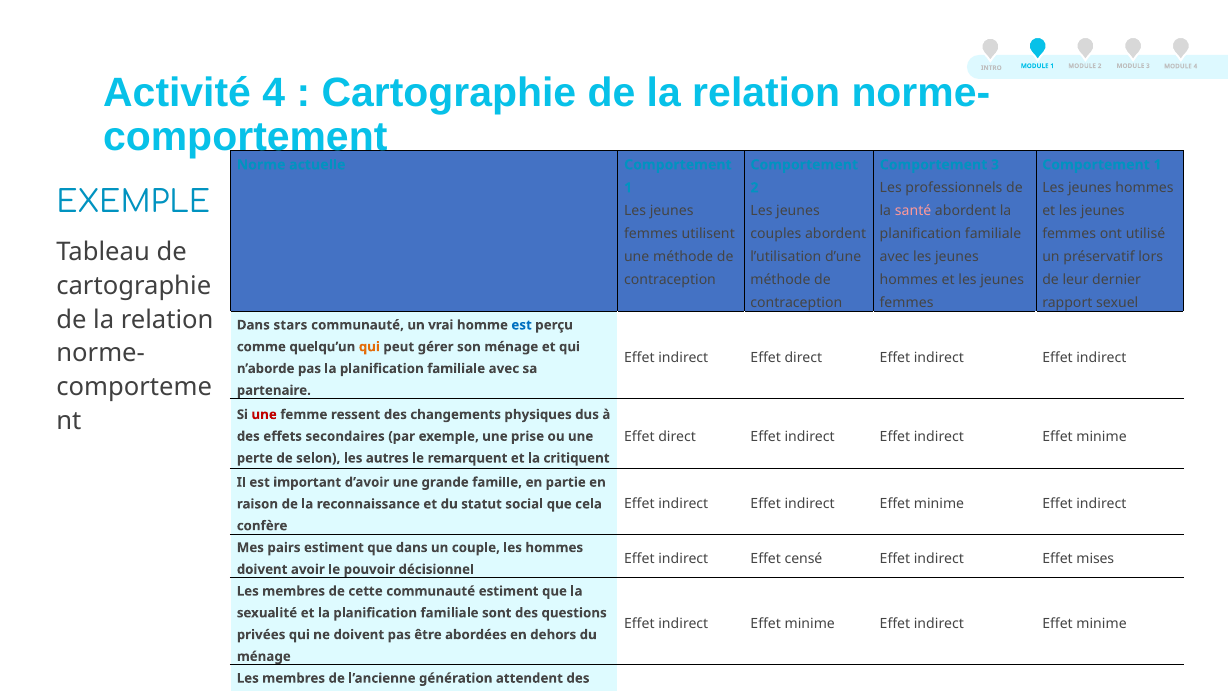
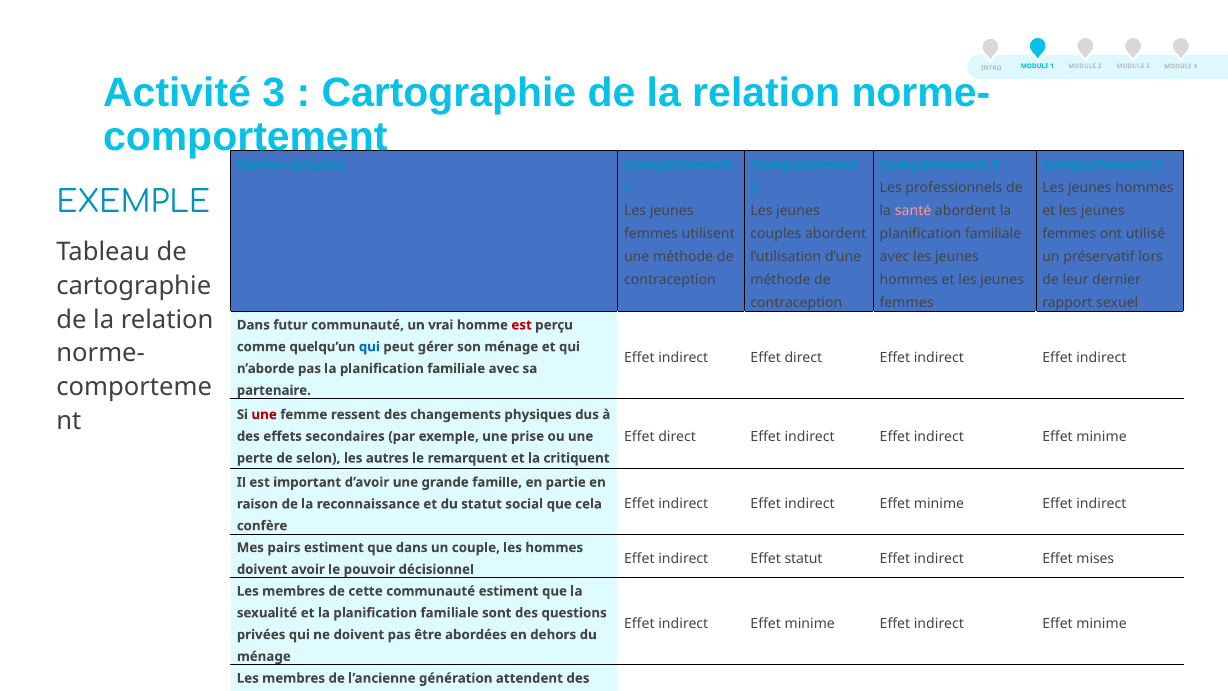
Activité 4: 4 -> 3 (274, 93)
1: 1 -> 2 (1158, 165)
stars: stars -> futur (290, 325)
est colour: blue -> red (522, 325)
qui colour: orange -> blue (369, 347)
Effet censé: censé -> statut (804, 558)
